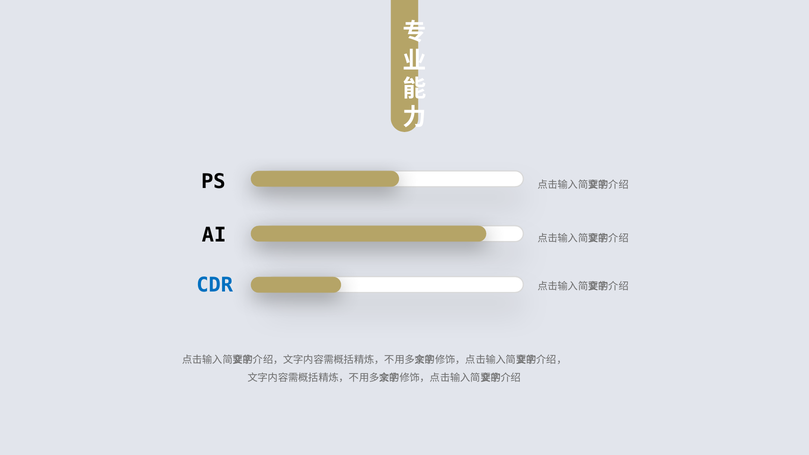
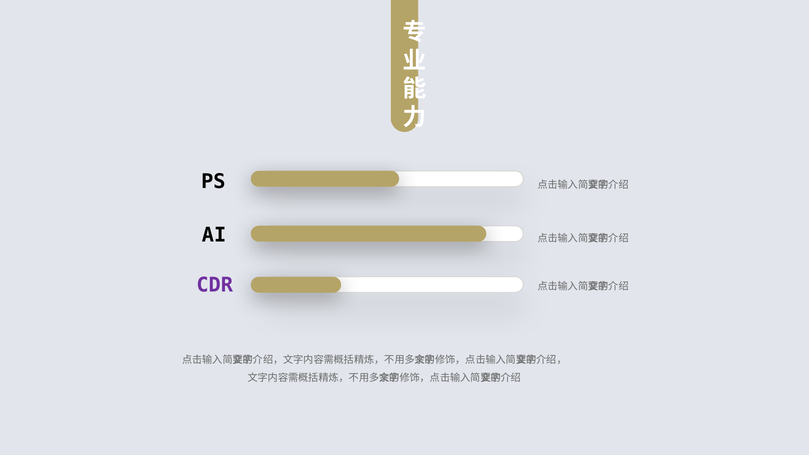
CDR colour: blue -> purple (215, 285)
